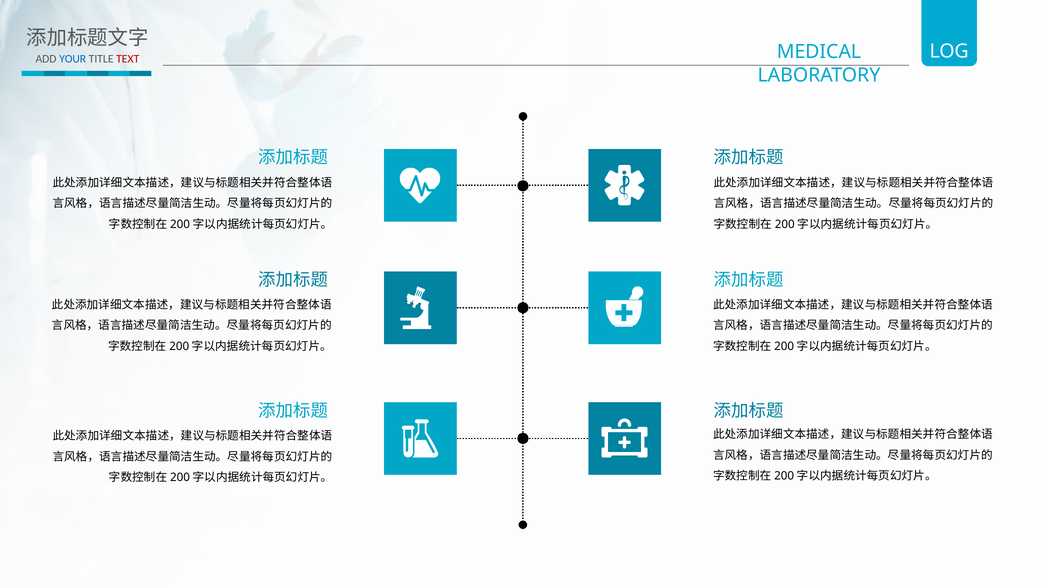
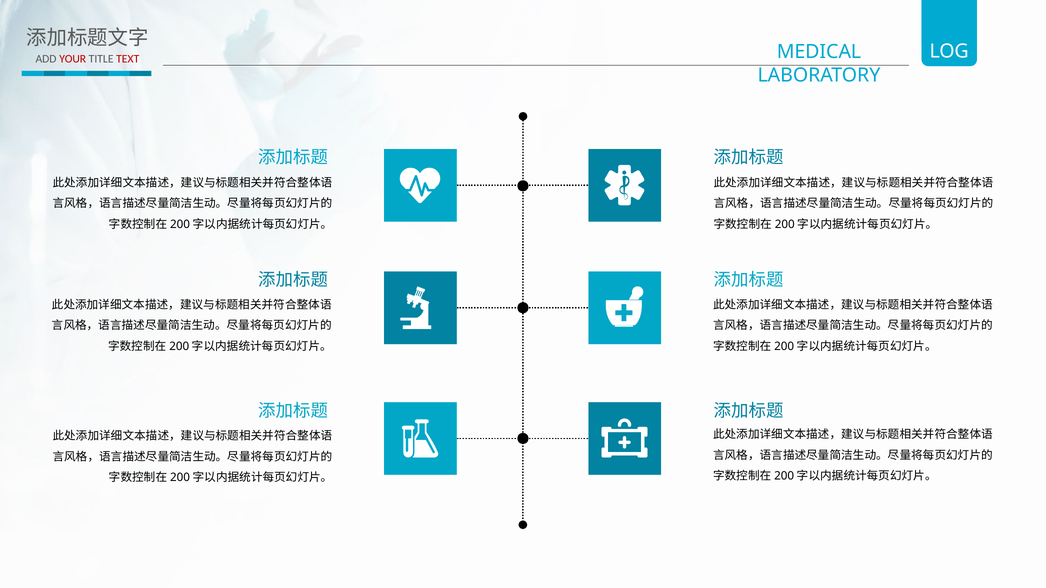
YOUR colour: blue -> red (73, 59)
